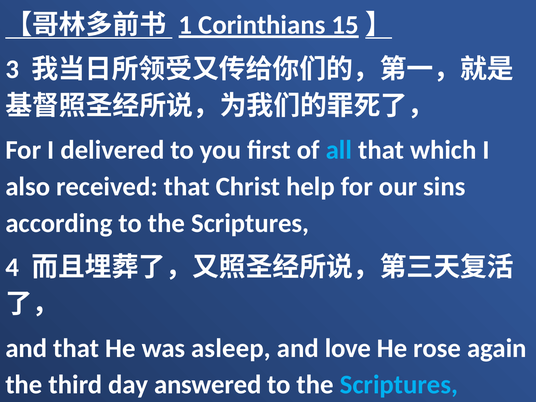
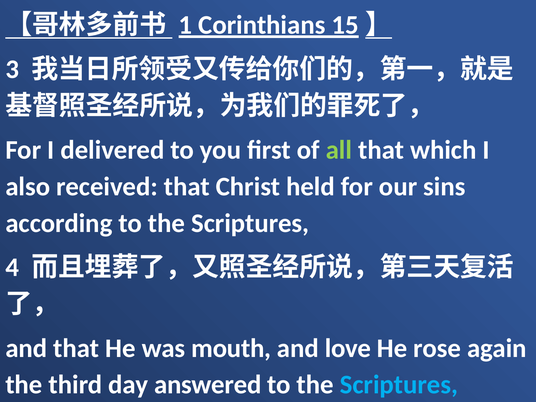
all colour: light blue -> light green (339, 150)
help: help -> held (310, 187)
asleep: asleep -> mouth (231, 348)
